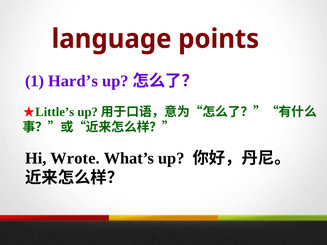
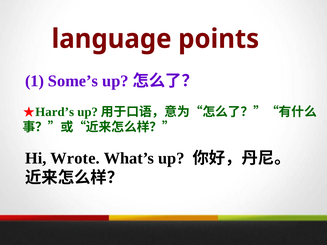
Hard’s: Hard’s -> Some’s (73, 81)
Little’s: Little’s -> Hard’s (55, 112)
